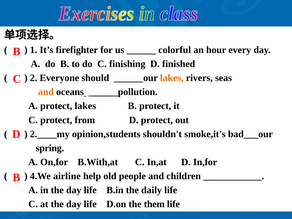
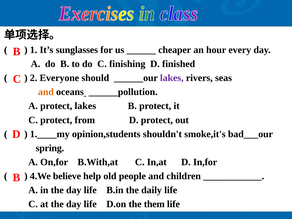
firefighter: firefighter -> sunglasses (77, 50)
colorful: colorful -> cheaper (175, 50)
lakes colour: orange -> purple (172, 78)
2.____my: 2.____my -> 1.____my (50, 134)
airline: airline -> believe (67, 176)
